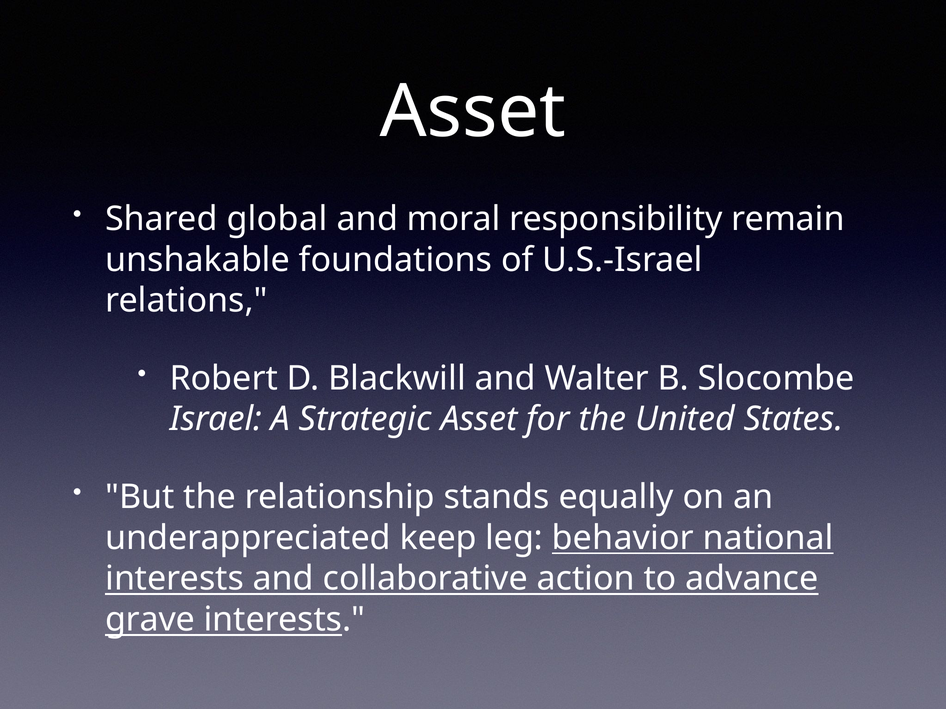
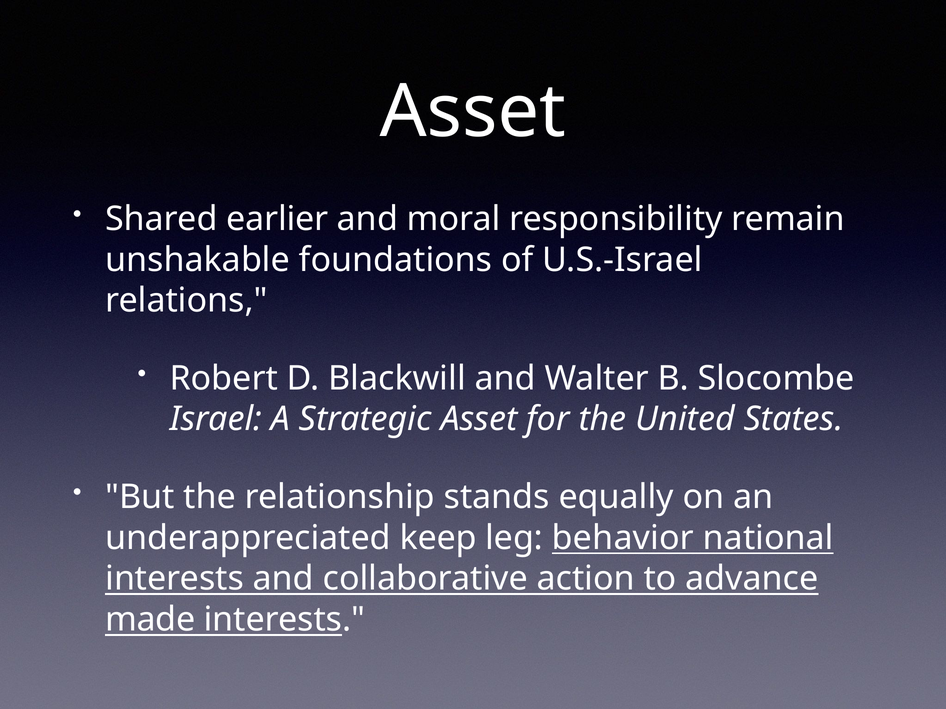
global: global -> earlier (277, 219)
grave: grave -> made (150, 620)
